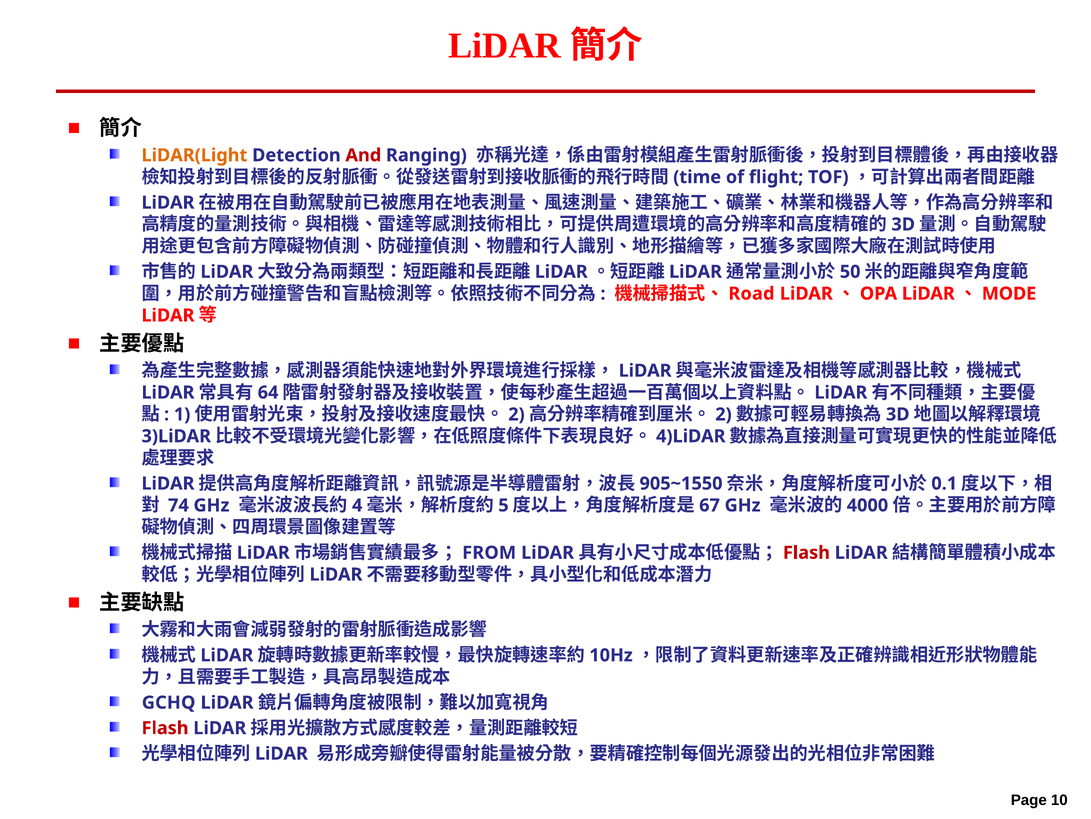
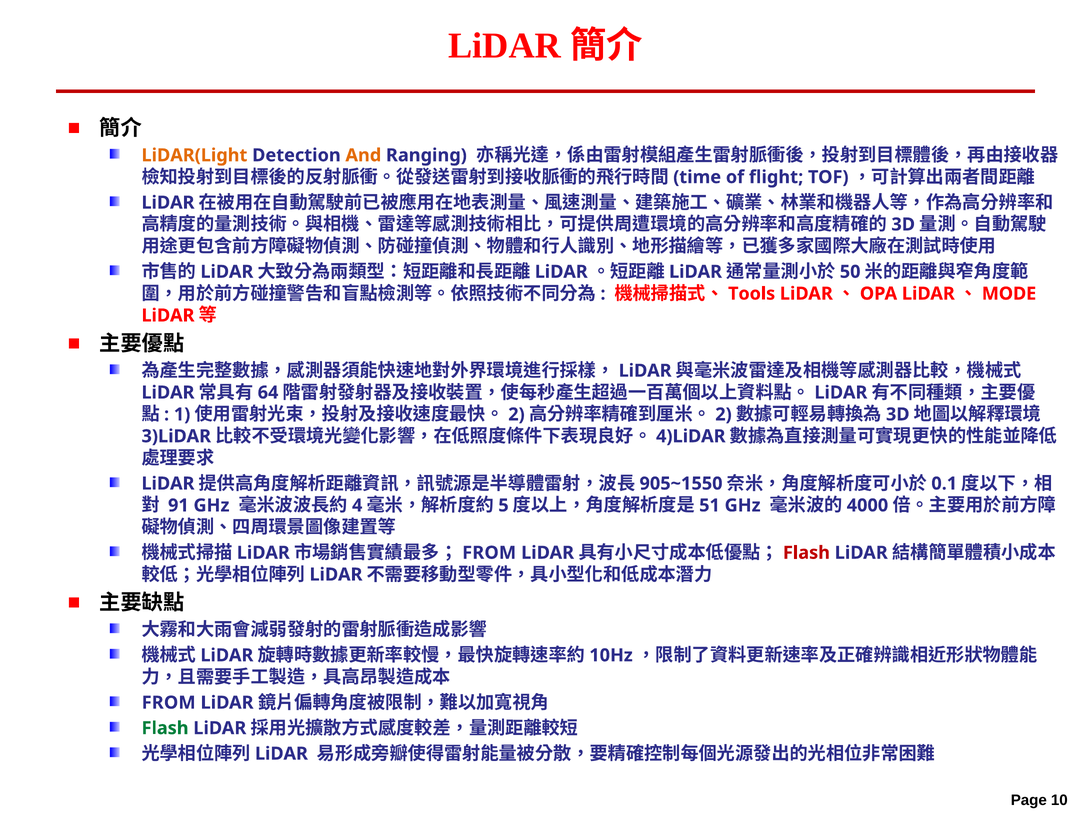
And colour: red -> orange (363, 155)
Road: Road -> Tools (752, 293)
74: 74 -> 91 (178, 505)
67: 67 -> 51 (710, 505)
GCHQ: GCHQ -> FROM (169, 702)
Flash colour: red -> green (165, 728)
